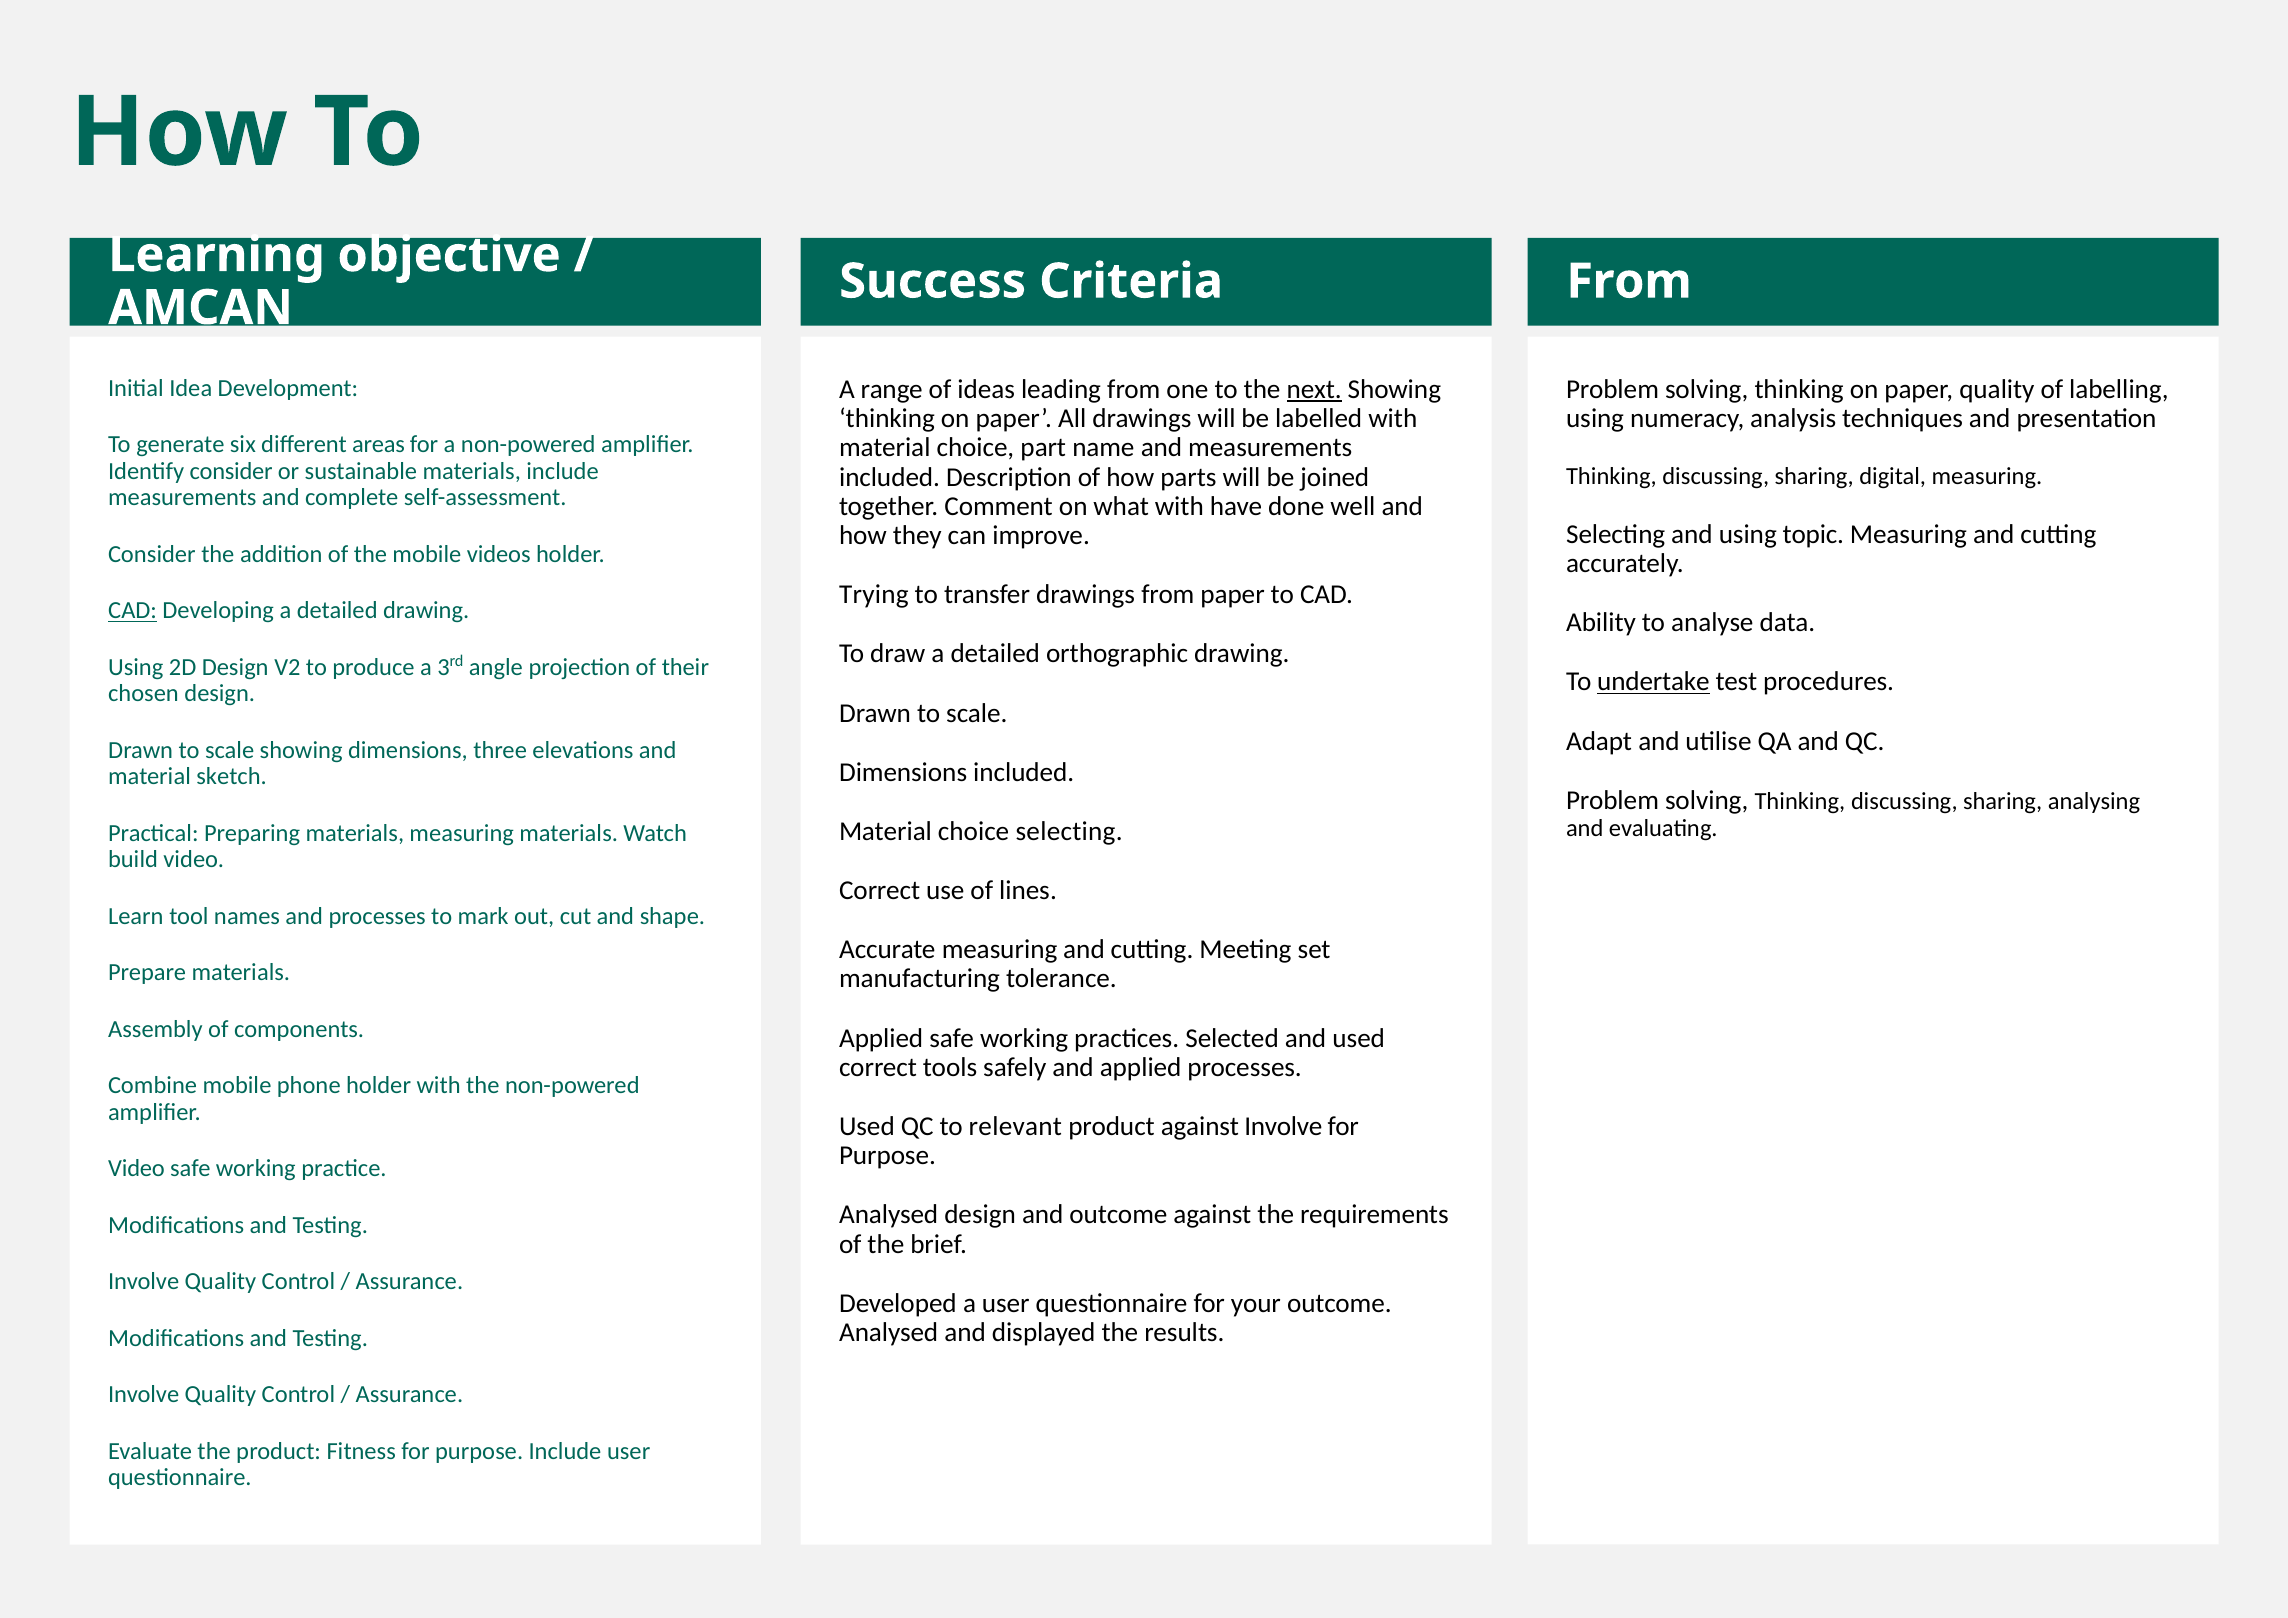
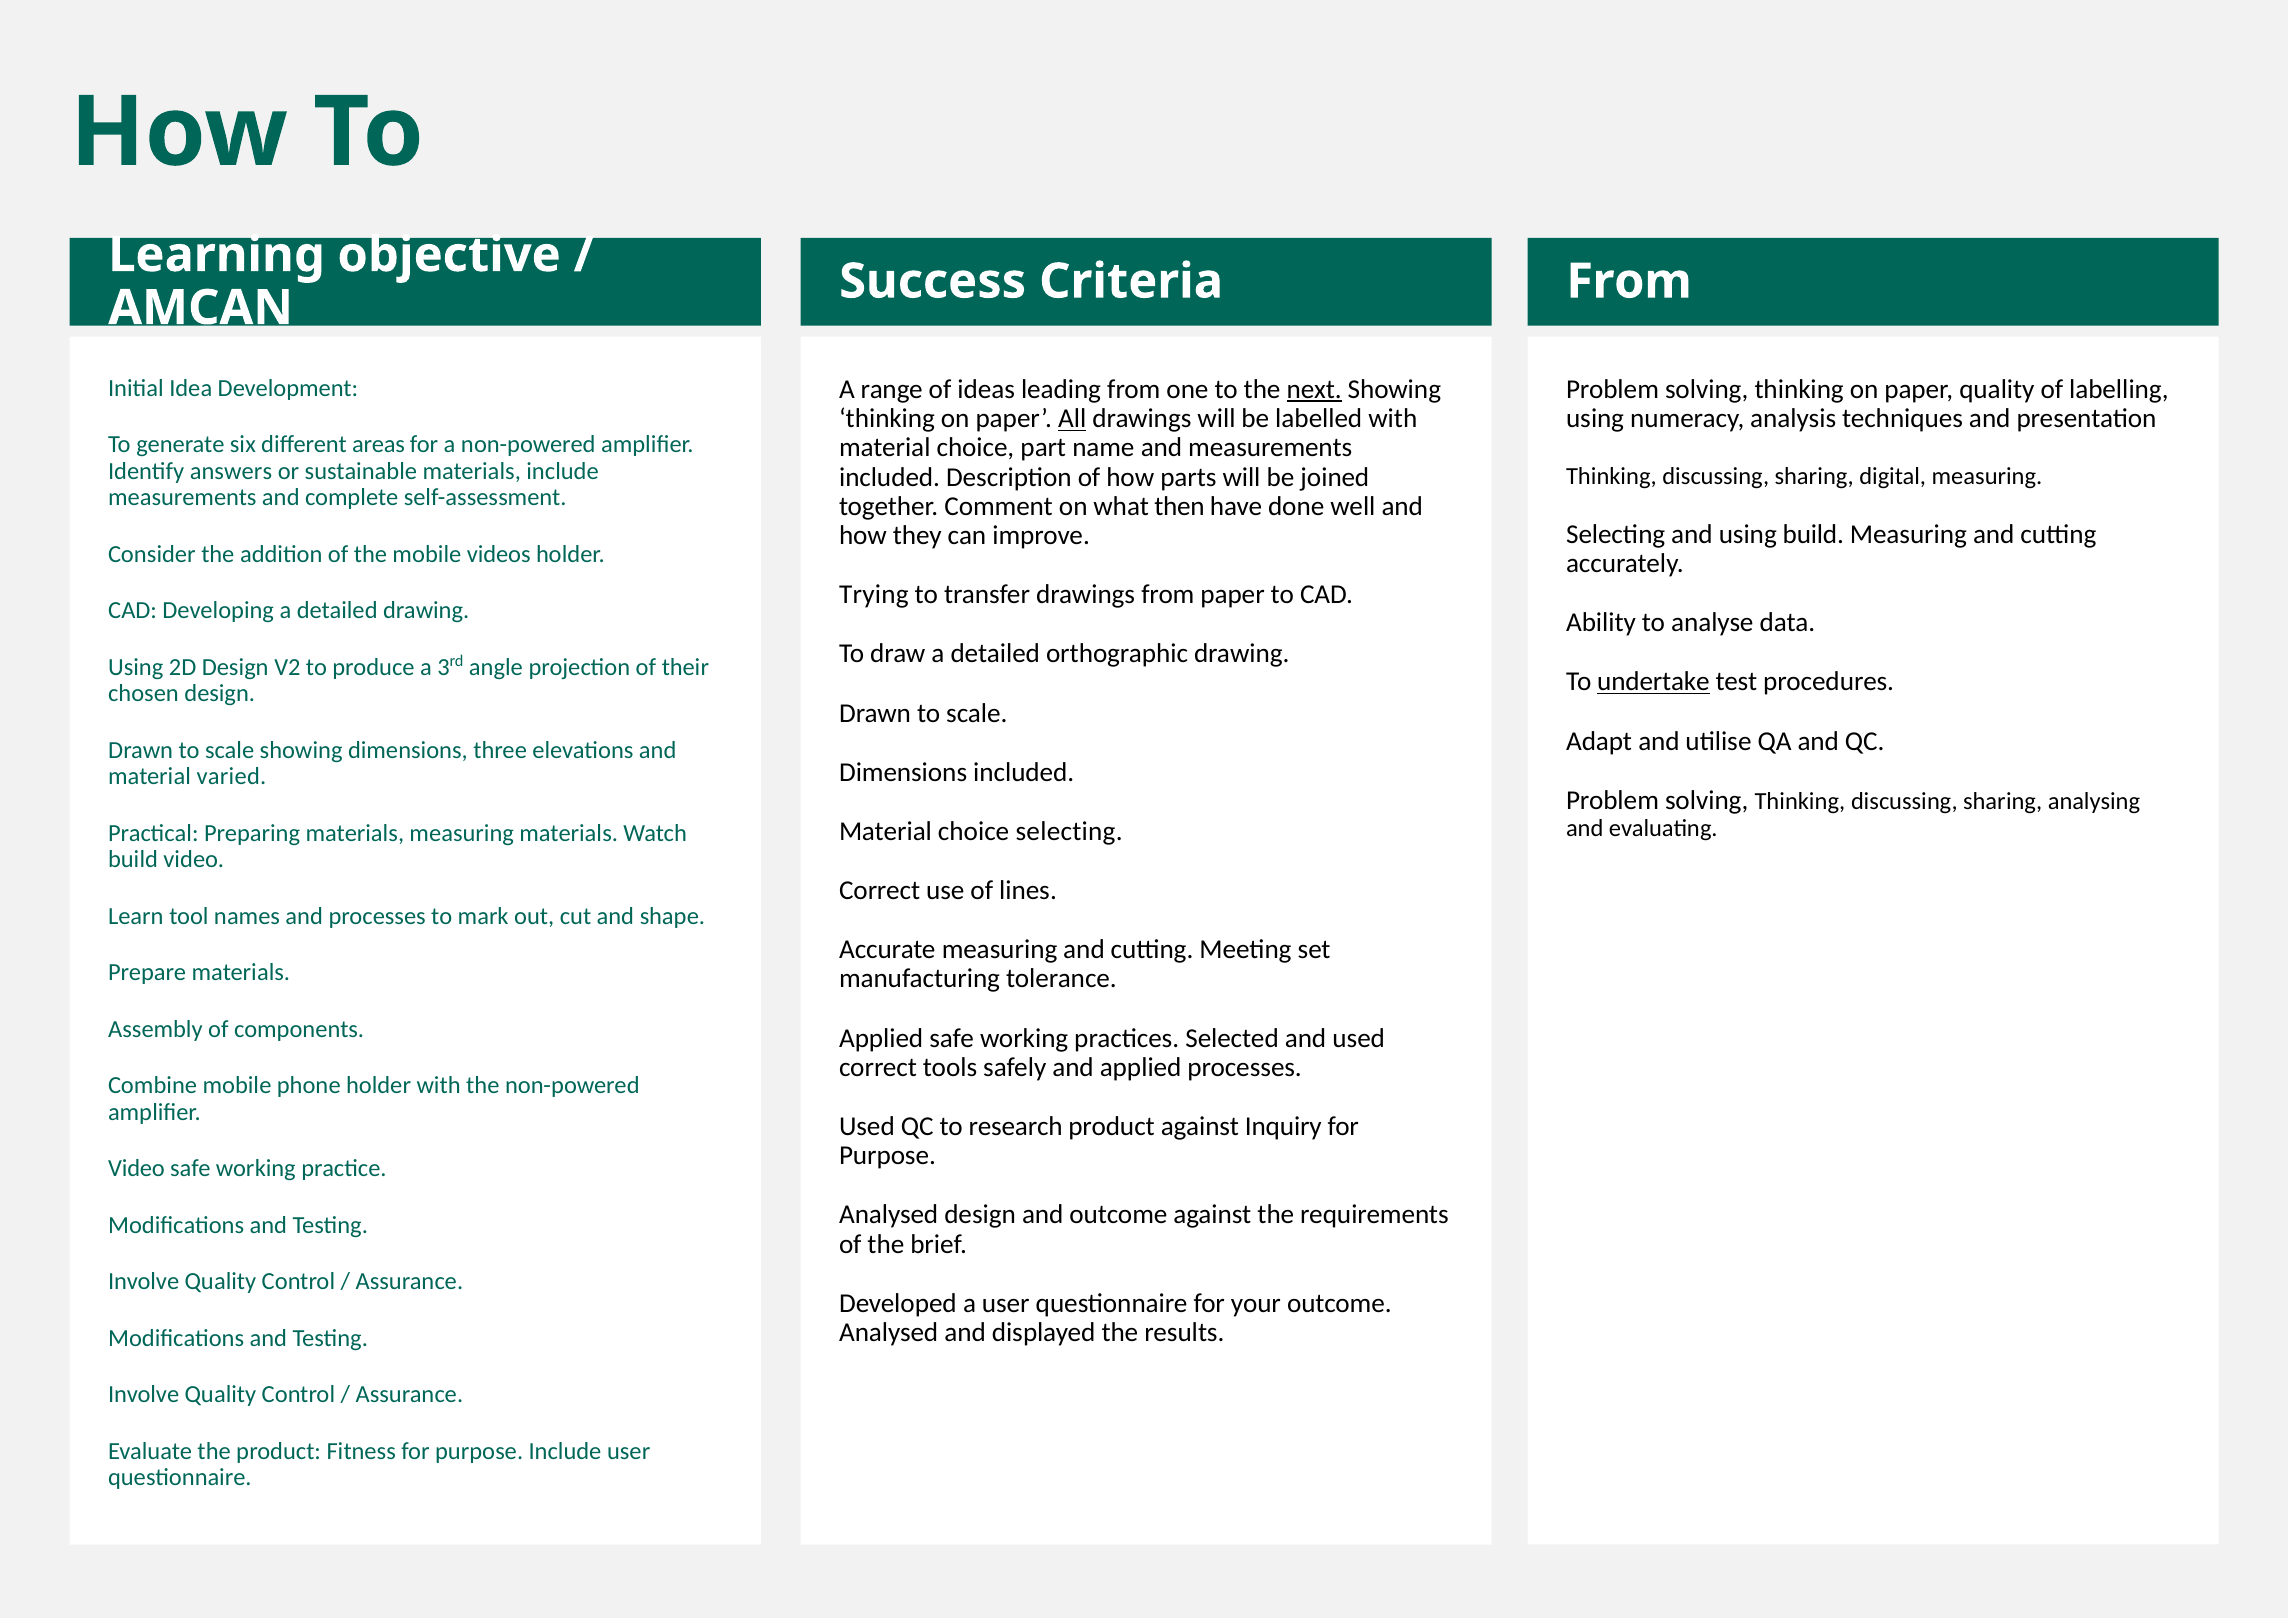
All underline: none -> present (1072, 419)
Identify consider: consider -> answers (231, 471)
what with: with -> then (1179, 506)
using topic: topic -> build (1813, 534)
CAD underline: present -> none (133, 611)
sketch: sketch -> varied (231, 777)
relevant: relevant -> research (1016, 1126)
against Involve: Involve -> Inquiry (1283, 1126)
